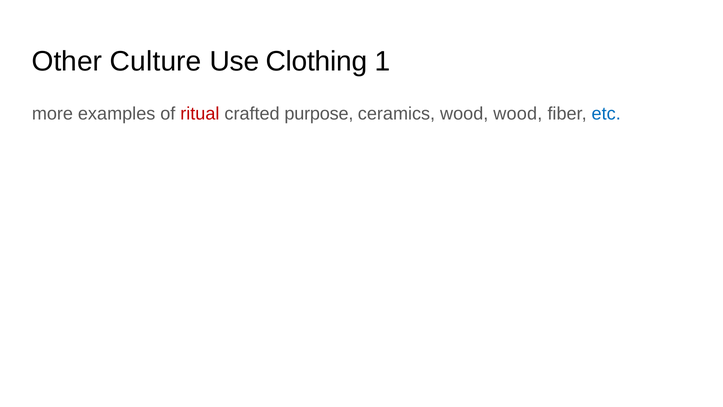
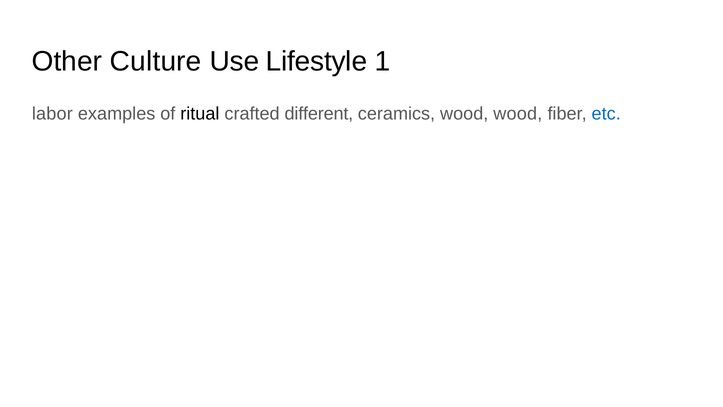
Clothing: Clothing -> Lifestyle (316, 61)
more: more -> labor (52, 114)
ritual colour: red -> black (200, 114)
purpose: purpose -> different (319, 114)
